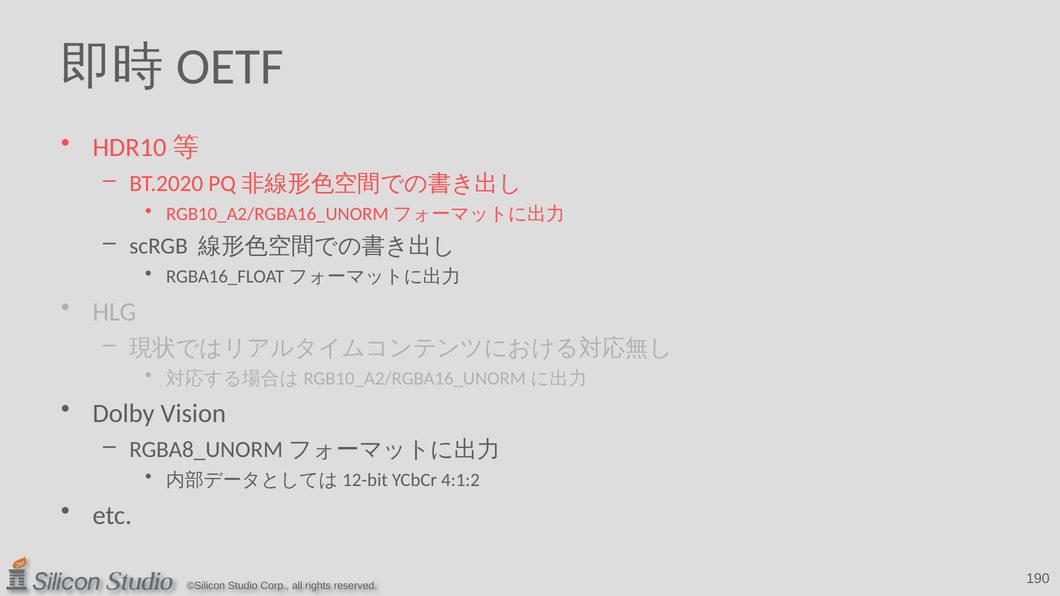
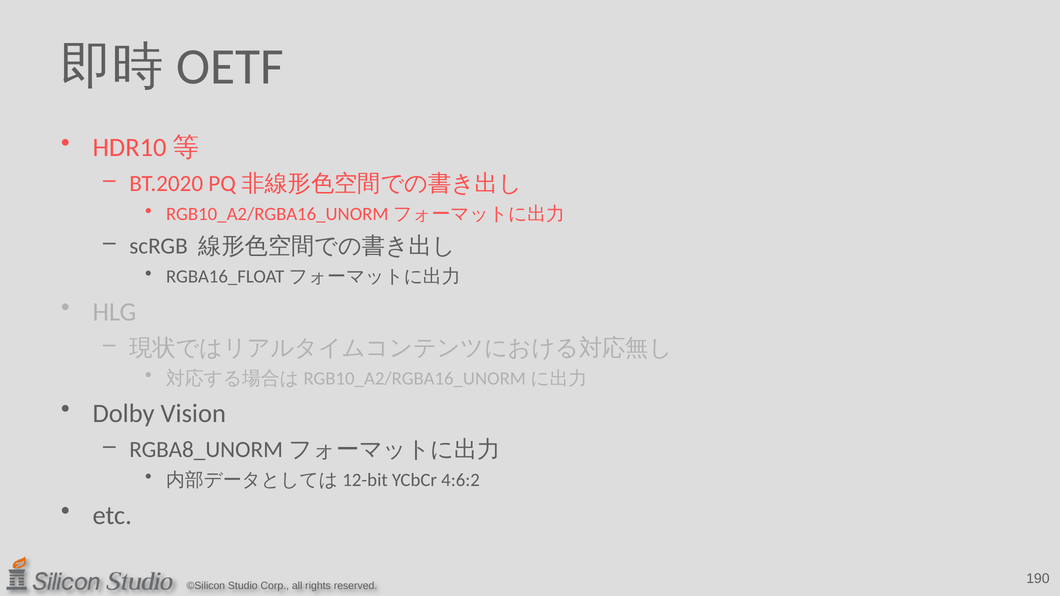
4:1:2: 4:1:2 -> 4:6:2 (461, 480)
